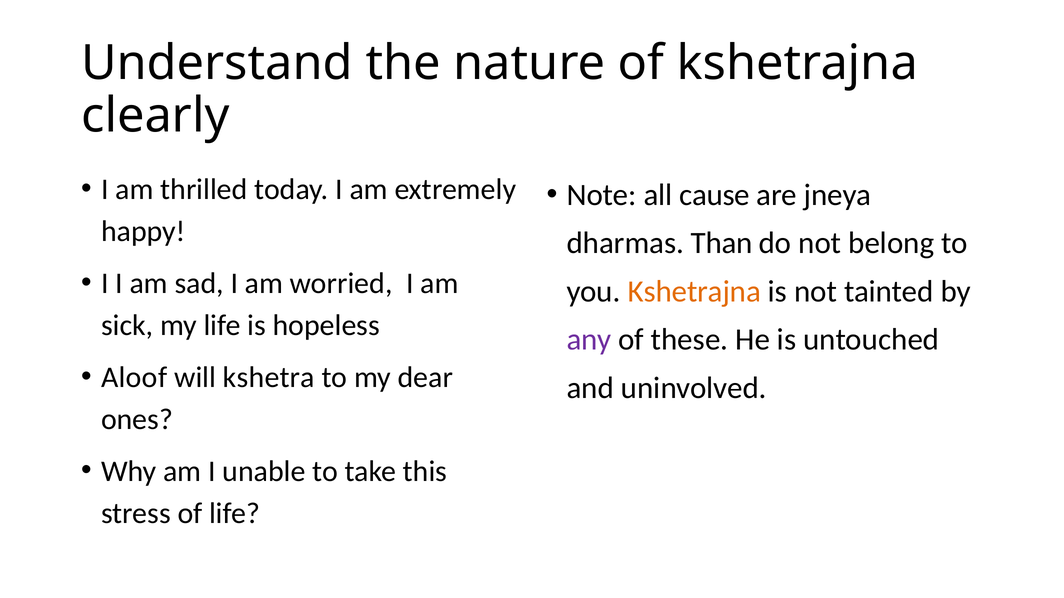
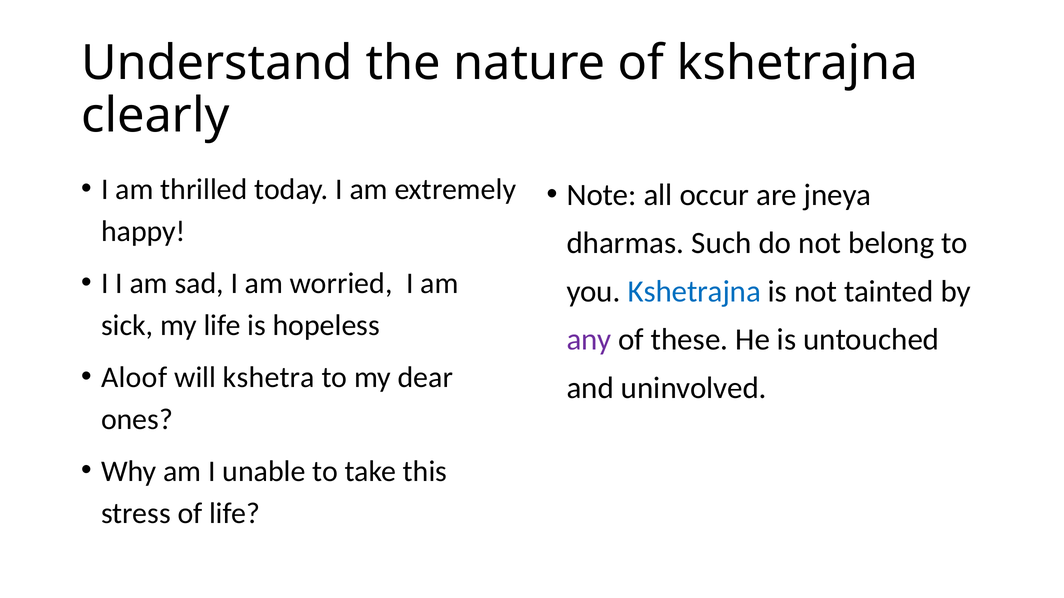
cause: cause -> occur (714, 195)
Than: Than -> Such (721, 243)
Kshetrajna colour: orange -> blue (694, 292)
